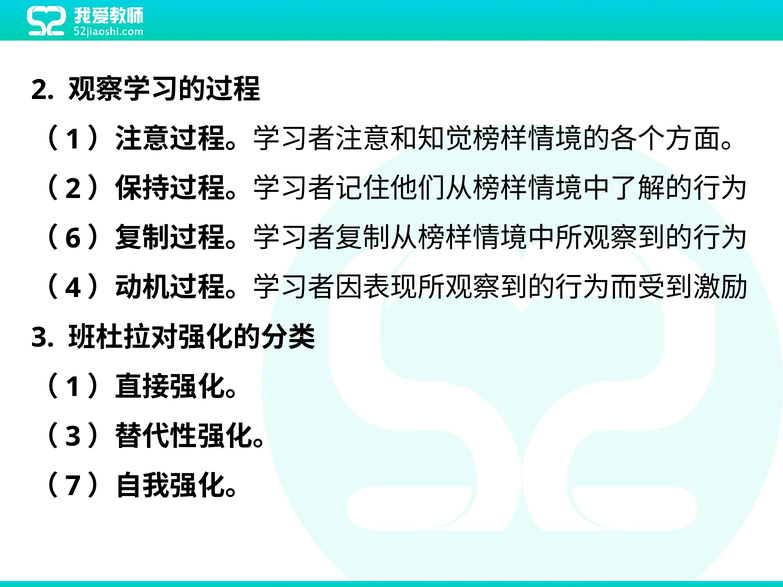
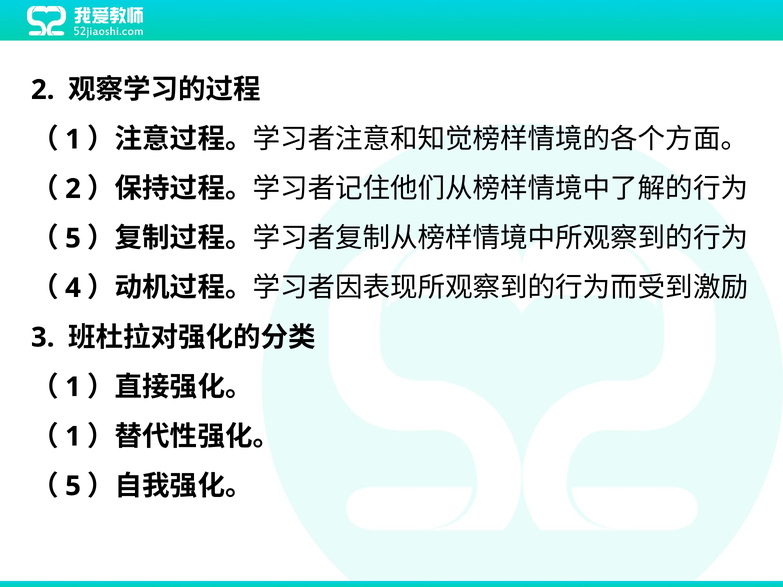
6: 6 -> 5 (73, 238)
3: 3 -> 1 (73, 437)
7: 7 -> 5 (73, 486)
